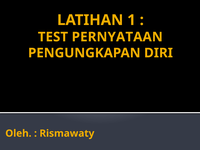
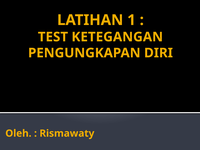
PERNYATAAN: PERNYATAAN -> KETEGANGAN (117, 37)
